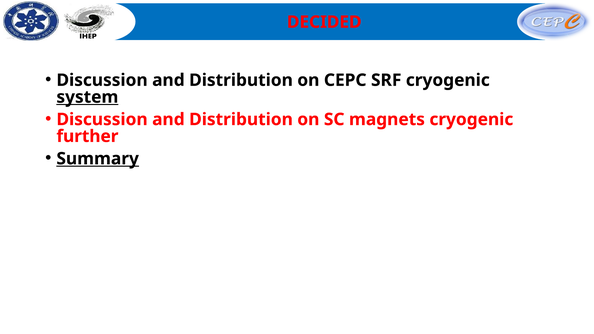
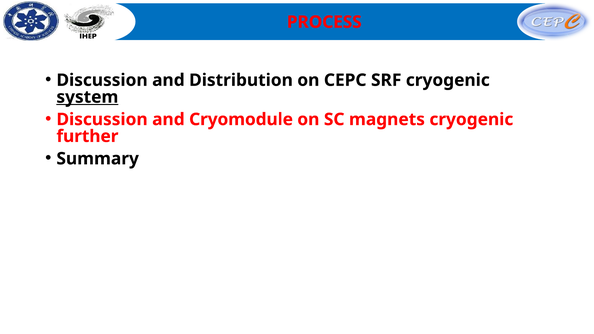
DECIDED: DECIDED -> PROCESS (324, 22)
Distribution: Distribution -> Cryomodule (241, 119)
Summary underline: present -> none (98, 159)
